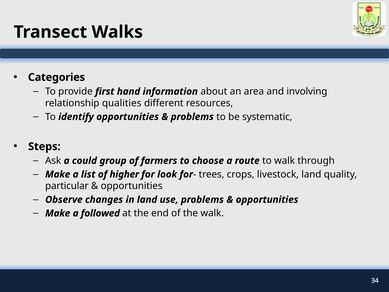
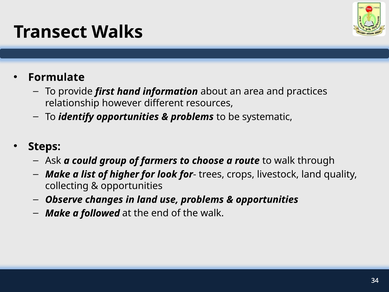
Categories: Categories -> Formulate (56, 77)
involving: involving -> practices (307, 91)
qualities: qualities -> however (122, 103)
particular: particular -> collecting (67, 186)
